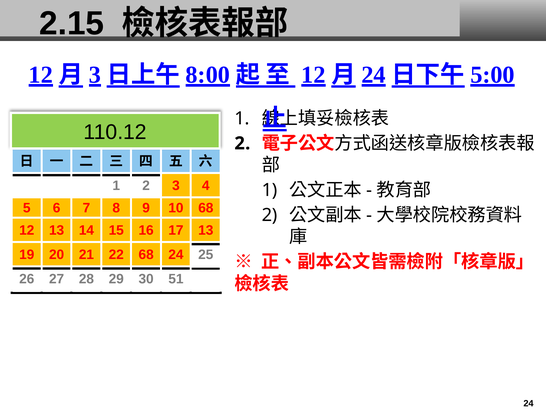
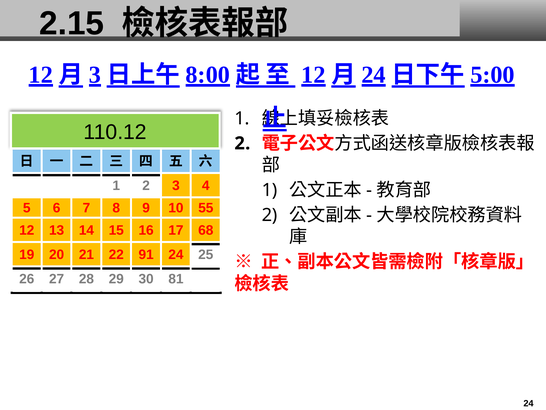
10 68: 68 -> 55 (206, 208)
17 13: 13 -> 68 (206, 230)
22 68: 68 -> 91 (146, 254)
51: 51 -> 81 (176, 279)
